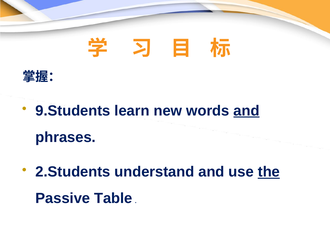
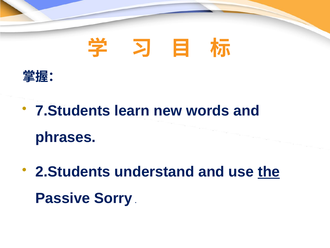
9.Students: 9.Students -> 7.Students (73, 110)
and underline: present -> none (246, 110)
Table: Table -> Sorry (113, 198)
